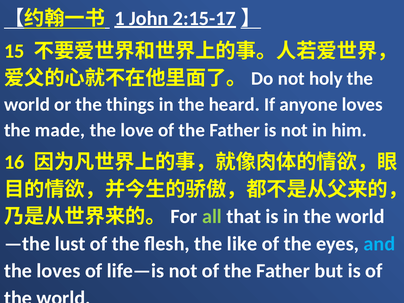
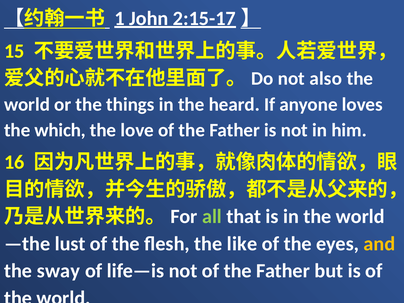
holy: holy -> also (326, 79)
made: made -> which (60, 130)
and colour: light blue -> yellow (379, 244)
the loves: loves -> sway (58, 271)
